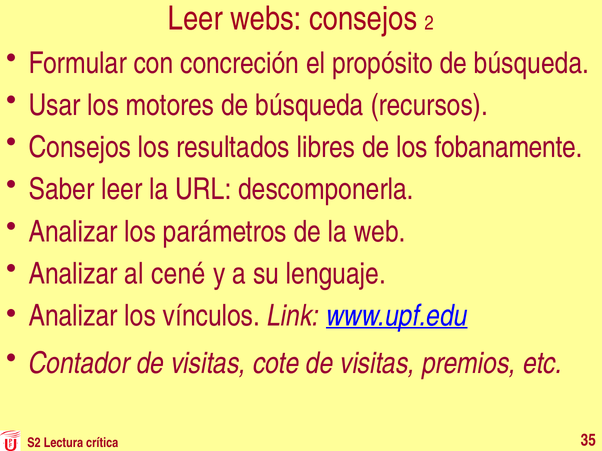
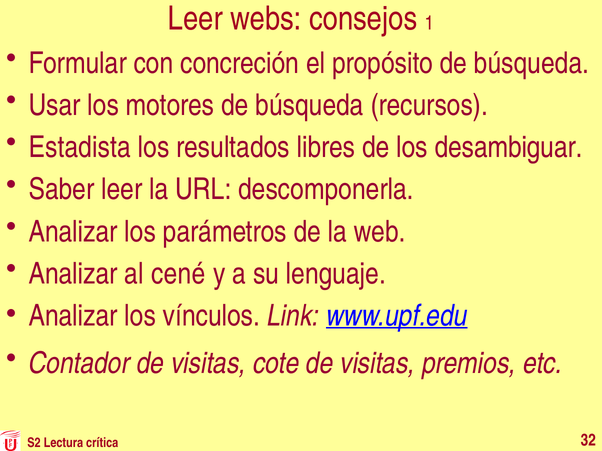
2: 2 -> 1 (429, 23)
Consejos: Consejos -> Estadista (80, 148)
fobanamente: fobanamente -> desambiguar (509, 148)
35: 35 -> 32 (588, 441)
